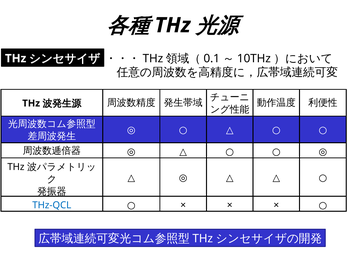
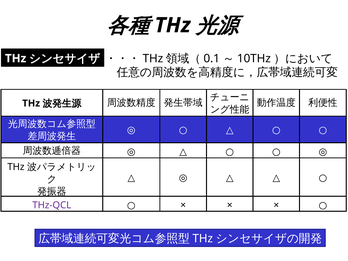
THz-QCL colour: blue -> purple (52, 205)
